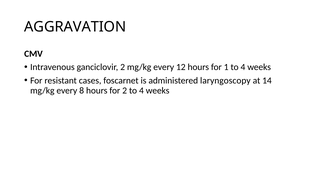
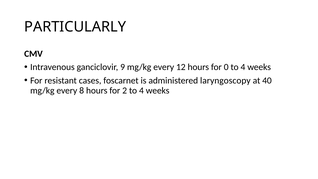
AGGRAVATION: AGGRAVATION -> PARTICULARLY (75, 27)
ganciclovir 2: 2 -> 9 (123, 67)
1: 1 -> 0 (226, 67)
14: 14 -> 40 (267, 80)
